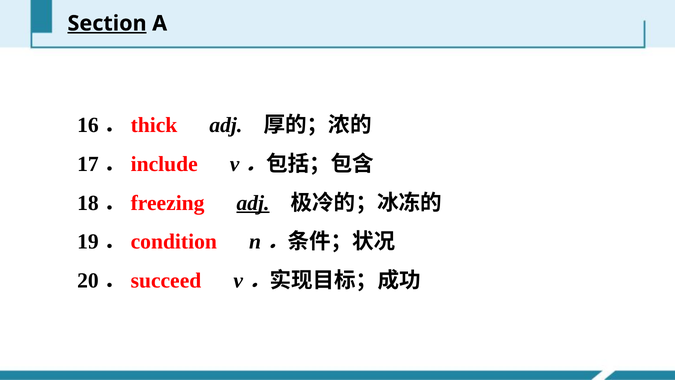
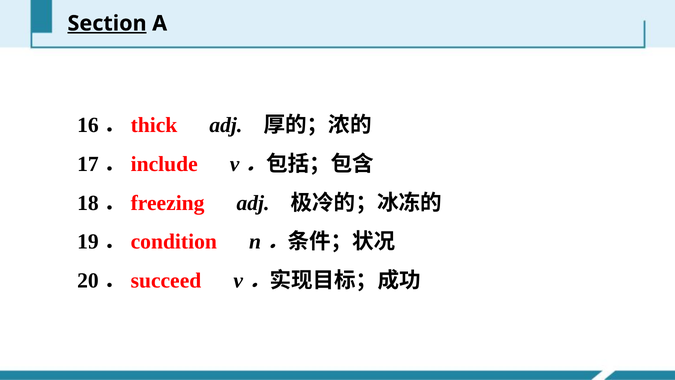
adj underline: present -> none (253, 203)
